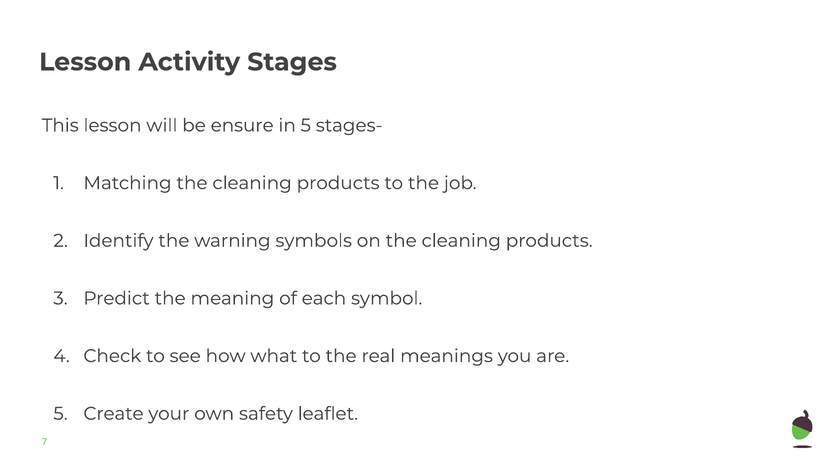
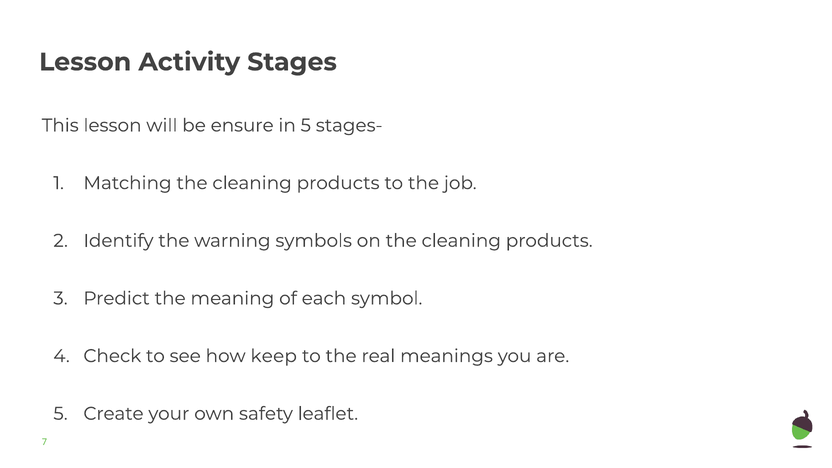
what: what -> keep (274, 356)
